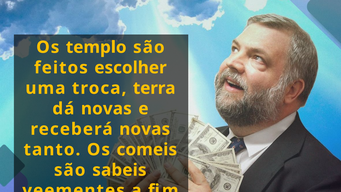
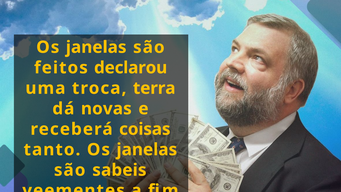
templo: templo -> janelas (96, 47)
escolher: escolher -> declarou (131, 68)
receberá novas: novas -> coisas (145, 129)
tanto Os comeis: comeis -> janelas (147, 149)
